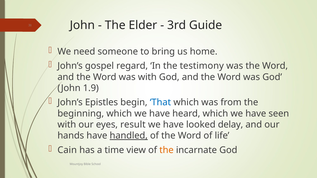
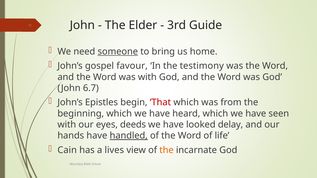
someone underline: none -> present (118, 52)
regard: regard -> favour (132, 66)
1.9: 1.9 -> 6.7 (91, 88)
That colour: blue -> red (160, 103)
result: result -> deeds (133, 125)
time: time -> lives (114, 150)
